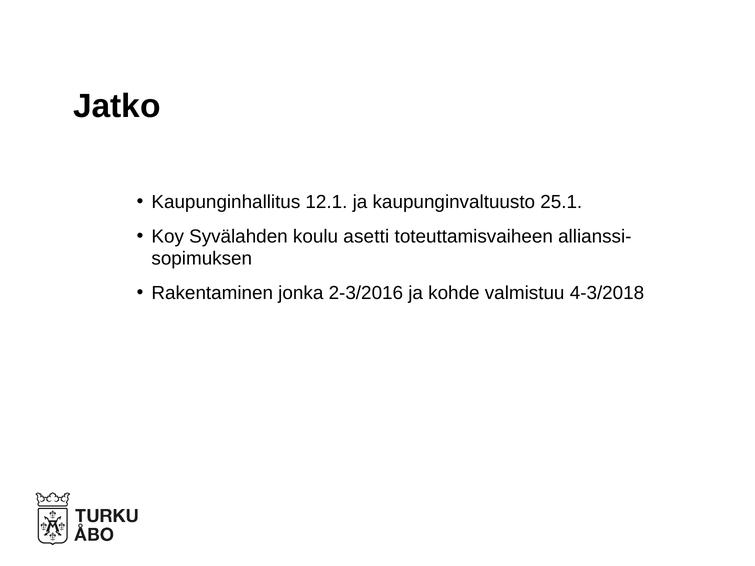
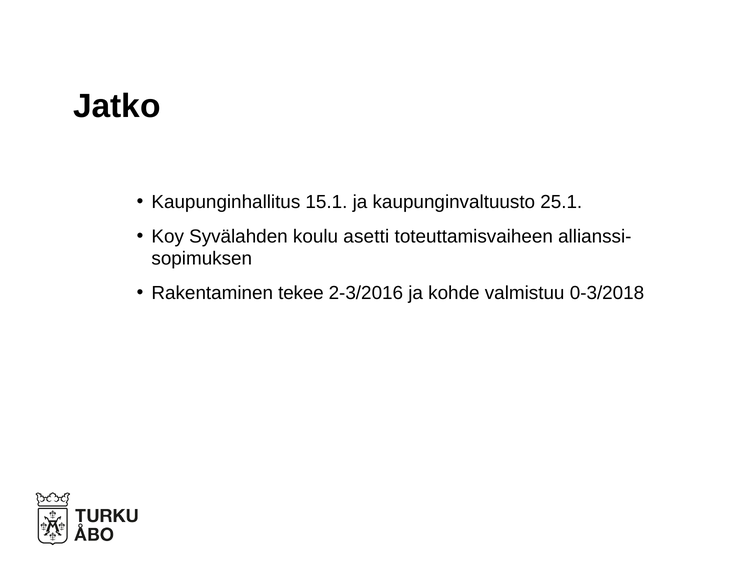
12.1: 12.1 -> 15.1 (326, 202)
jonka: jonka -> tekee (301, 293)
4-3/2018: 4-3/2018 -> 0-3/2018 (607, 293)
